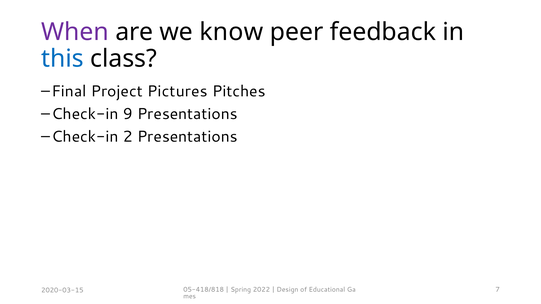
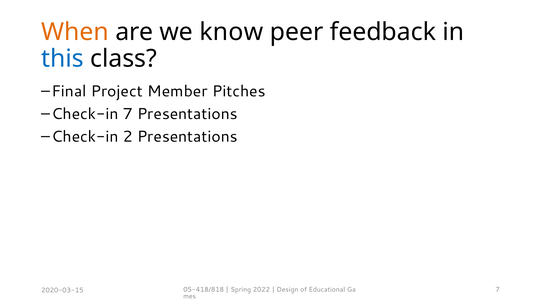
When colour: purple -> orange (75, 32)
Pictures: Pictures -> Member (177, 91)
Check-in 9: 9 -> 7 (128, 114)
